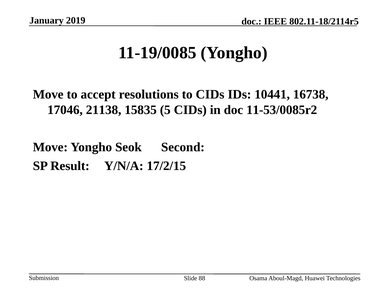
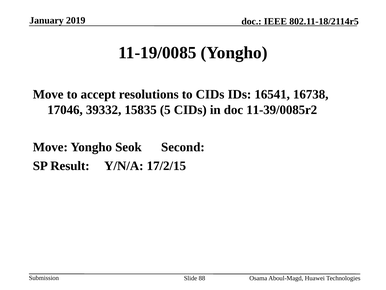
10441: 10441 -> 16541 (272, 94)
21138: 21138 -> 39332 (104, 110)
11-53/0085r2: 11-53/0085r2 -> 11-39/0085r2 (282, 110)
